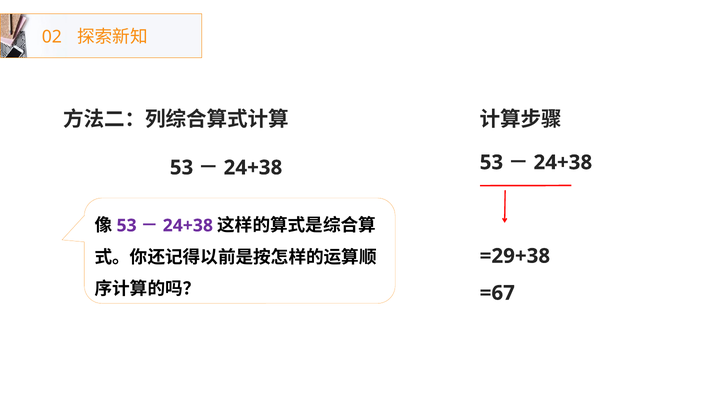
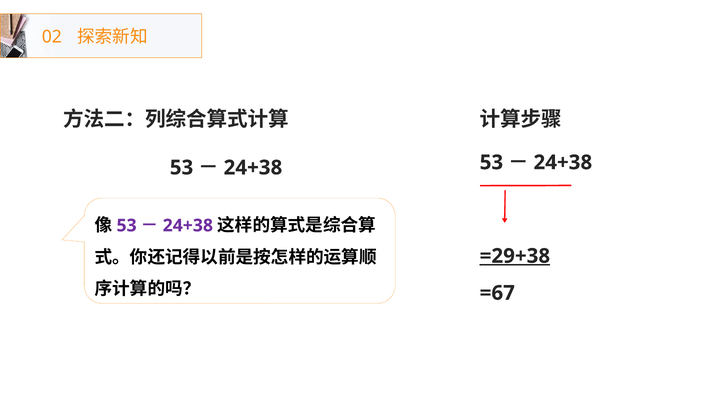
=29+38 underline: none -> present (515, 256)
